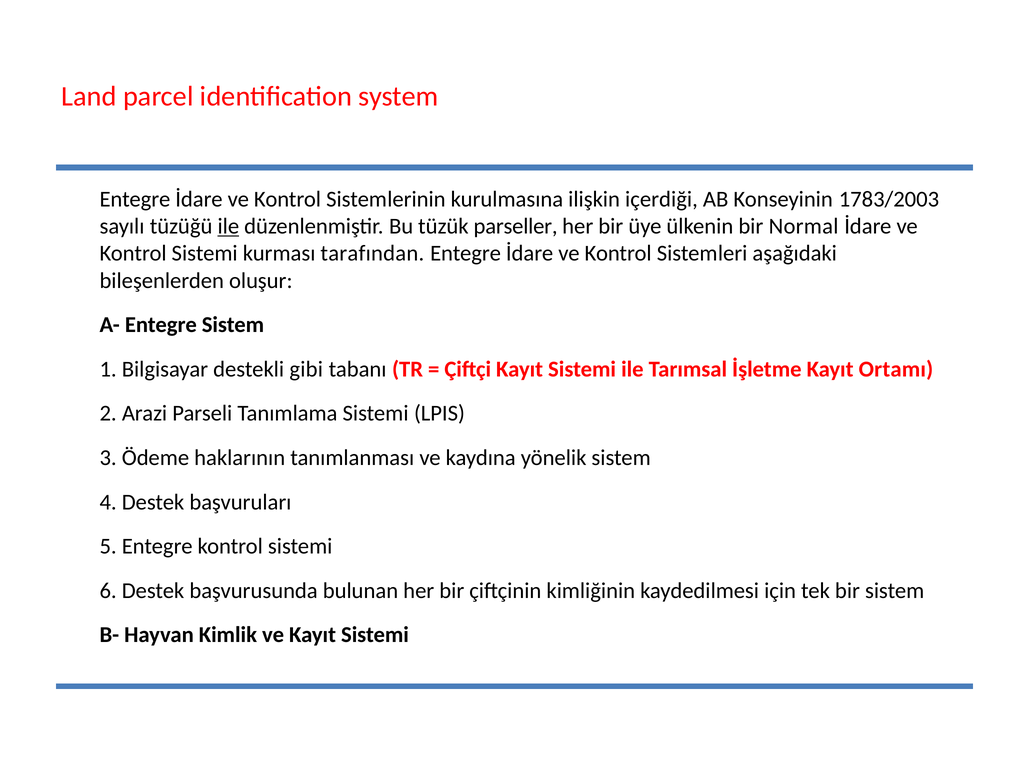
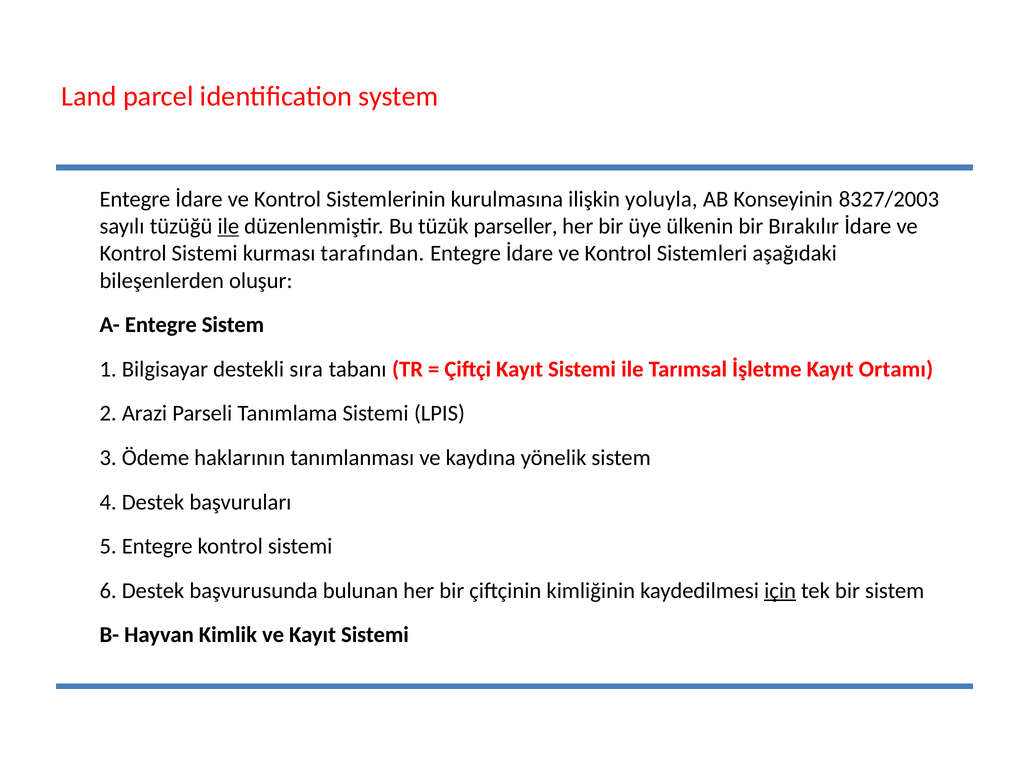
içerdiği: içerdiği -> yoluyla (661, 199)
1783/2003: 1783/2003 -> 8327/2003 (889, 199)
Normal: Normal -> Bırakılır (804, 226)
gibi: gibi -> sıra (306, 369)
için underline: none -> present (780, 590)
